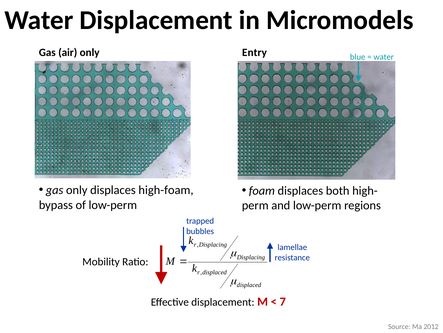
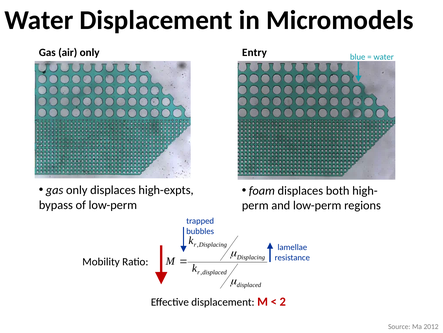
high-foam: high-foam -> high-expts (166, 190)
7: 7 -> 2 (283, 301)
